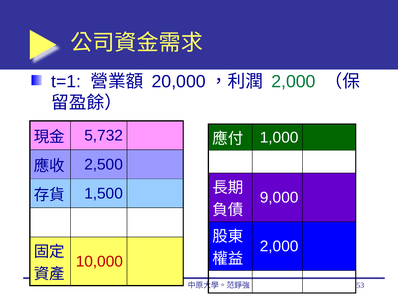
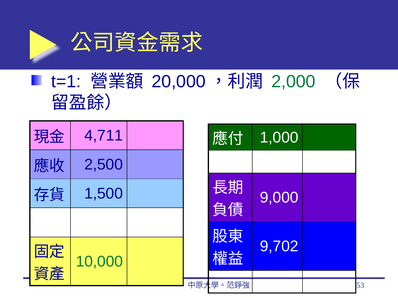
5,732: 5,732 -> 4,711 (104, 136)
2,000: 2,000 -> 9,702 (279, 247)
10,000 colour: red -> green (99, 262)
